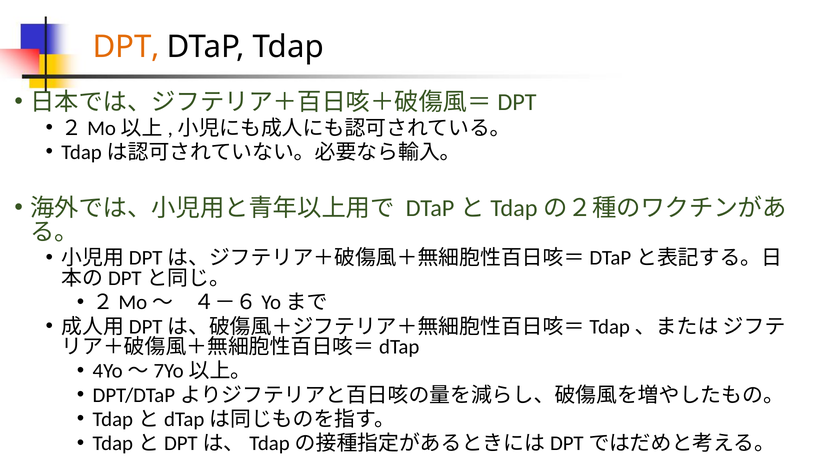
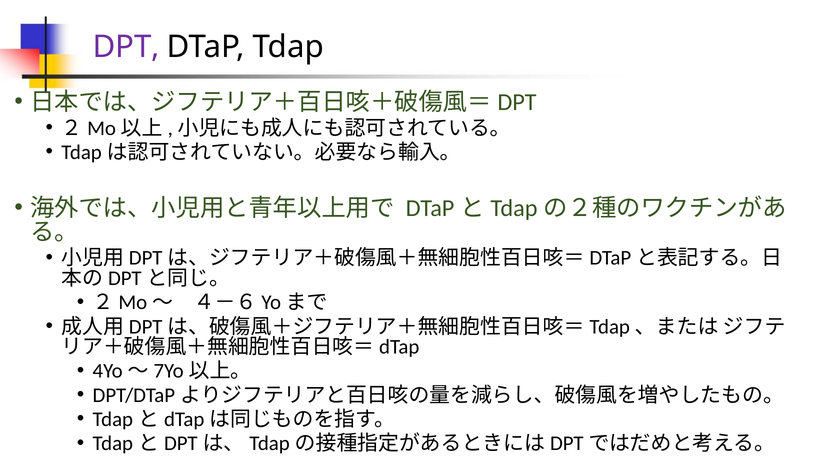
DPT colour: orange -> purple (126, 47)
